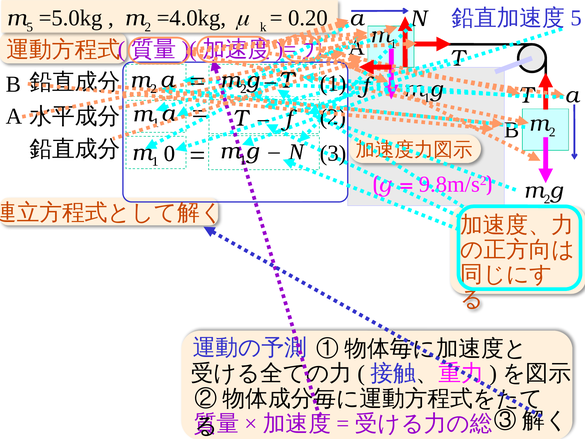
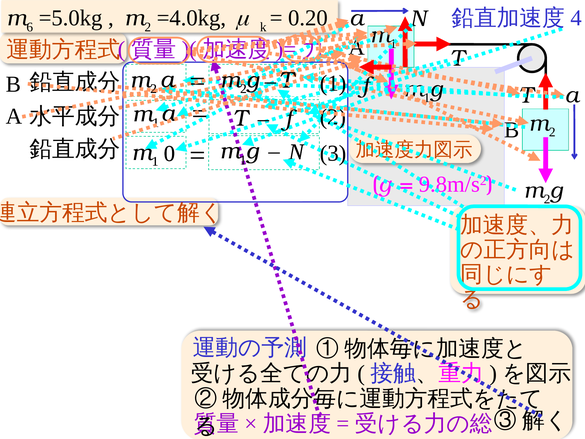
m 5: 5 -> 6 (30, 27)
5: 5 -> 4 (576, 18)
